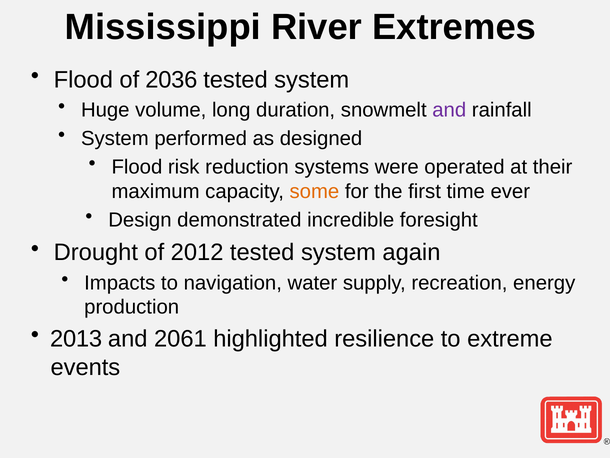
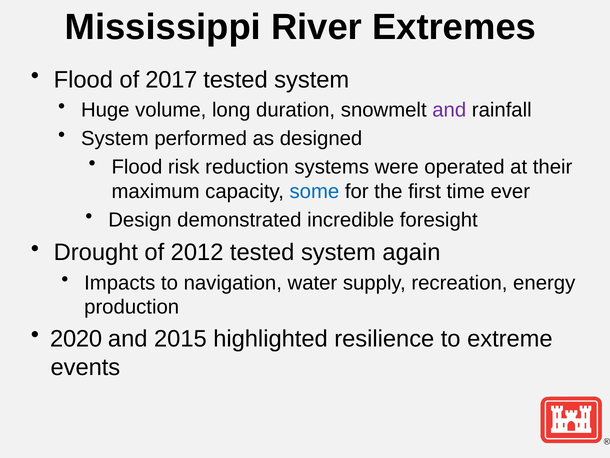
2036: 2036 -> 2017 (171, 80)
some colour: orange -> blue (314, 191)
2013: 2013 -> 2020 (76, 338)
2061: 2061 -> 2015 (180, 338)
